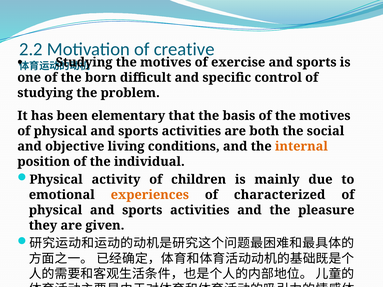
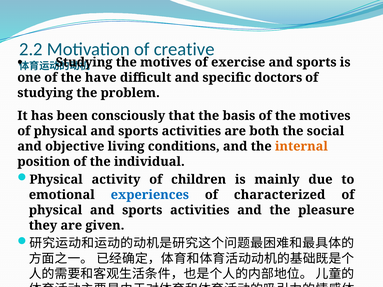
born: born -> have (101, 78)
control: control -> doctors (278, 78)
elementary: elementary -> consciously (128, 116)
experiences colour: orange -> blue (150, 195)
